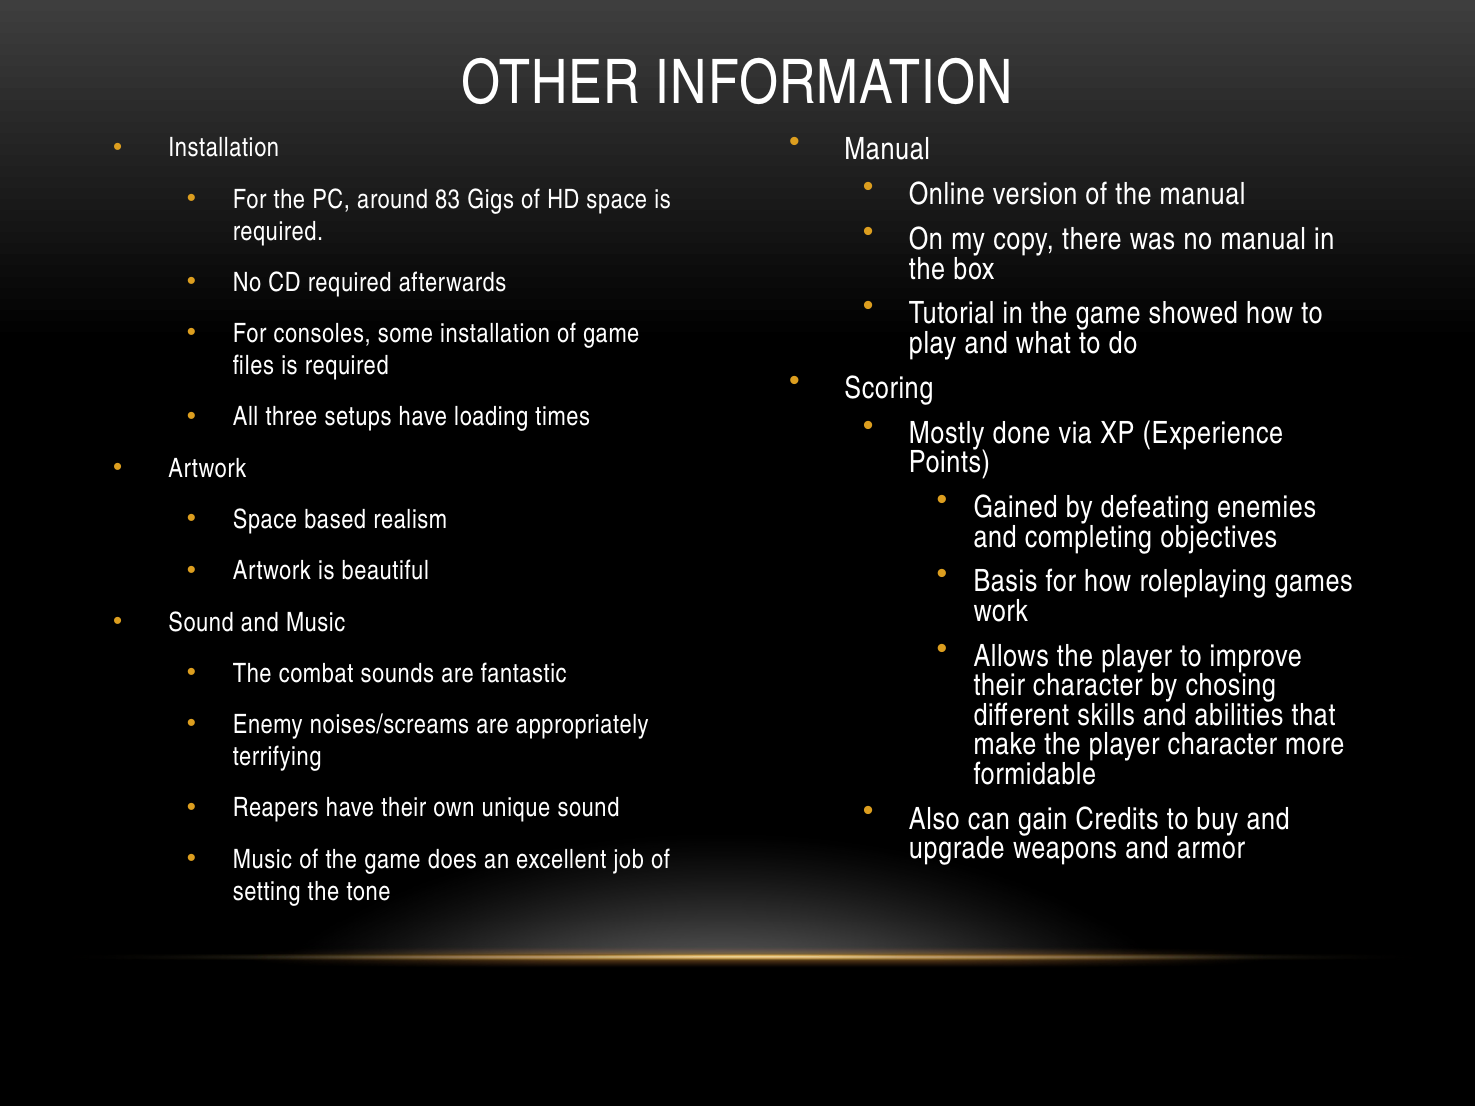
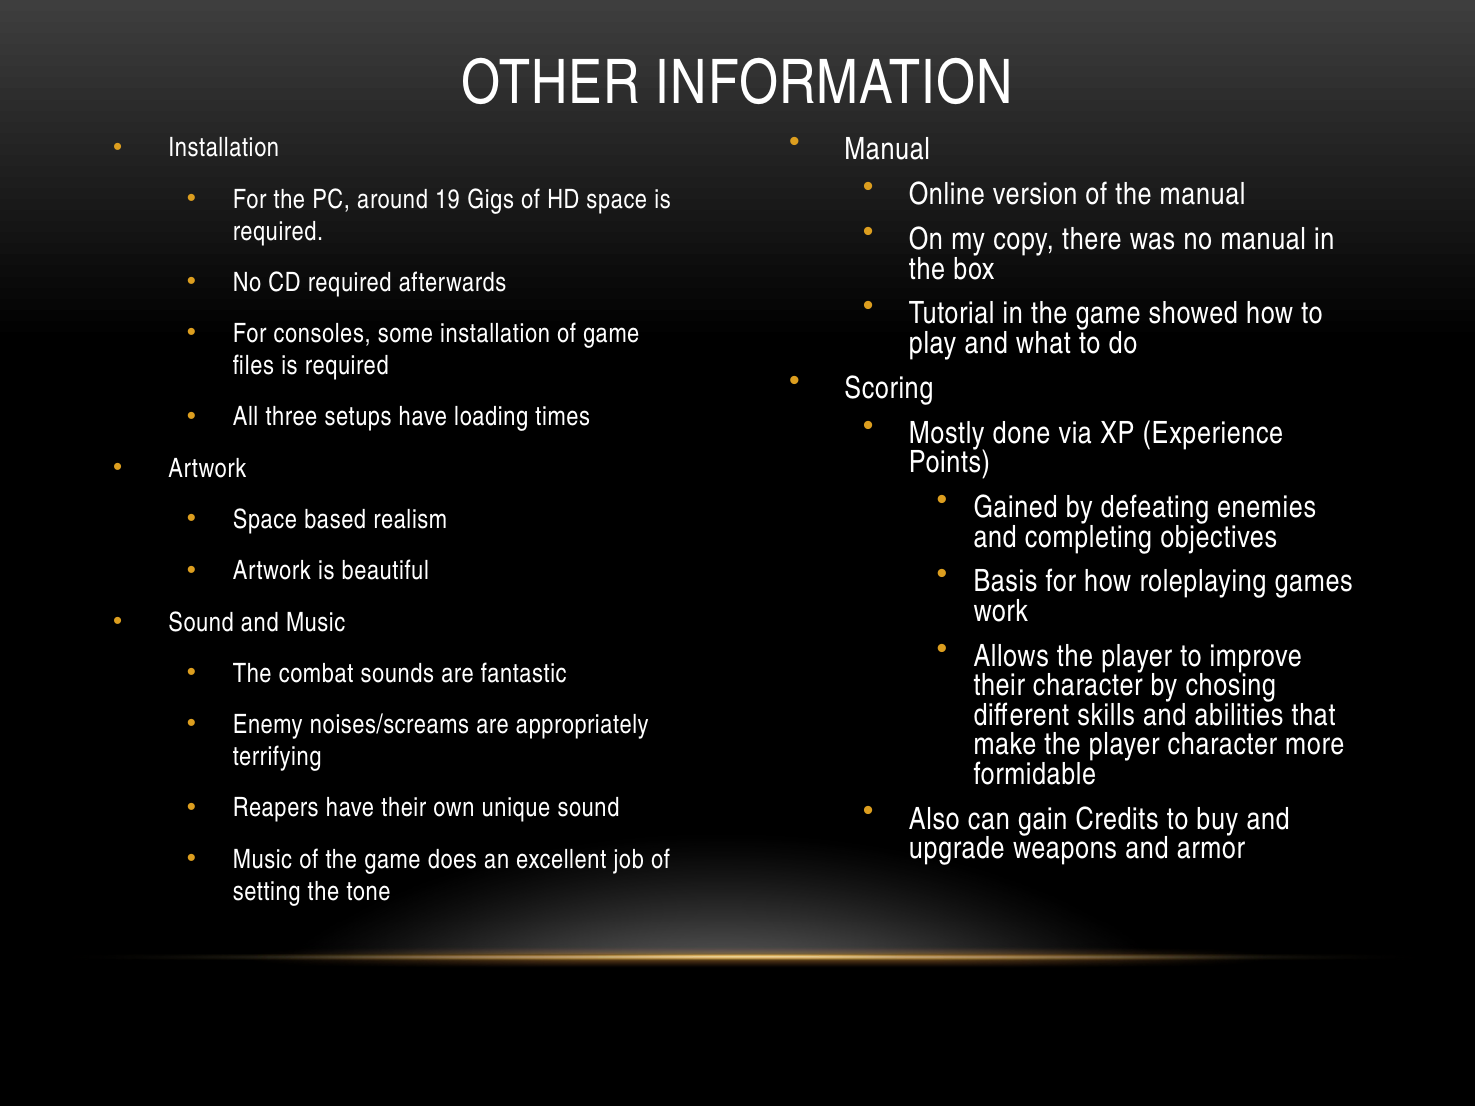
83: 83 -> 19 (448, 199)
